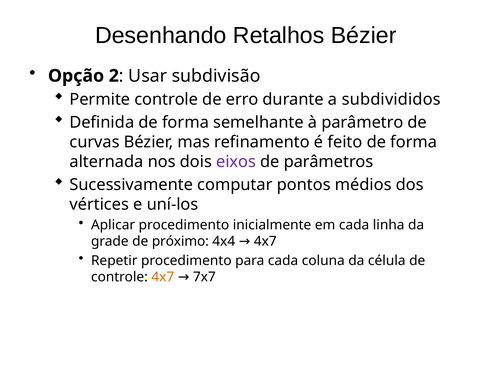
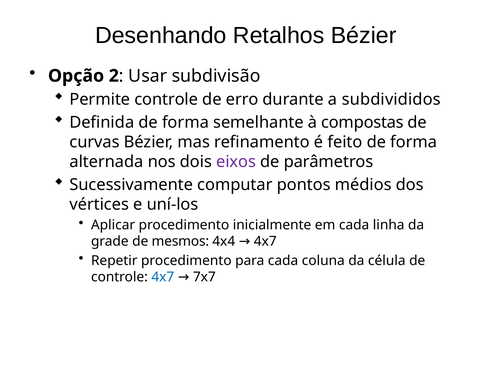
parâmetro: parâmetro -> compostas (362, 122)
próximo: próximo -> mesmos (180, 241)
4x7 colour: orange -> blue (163, 277)
